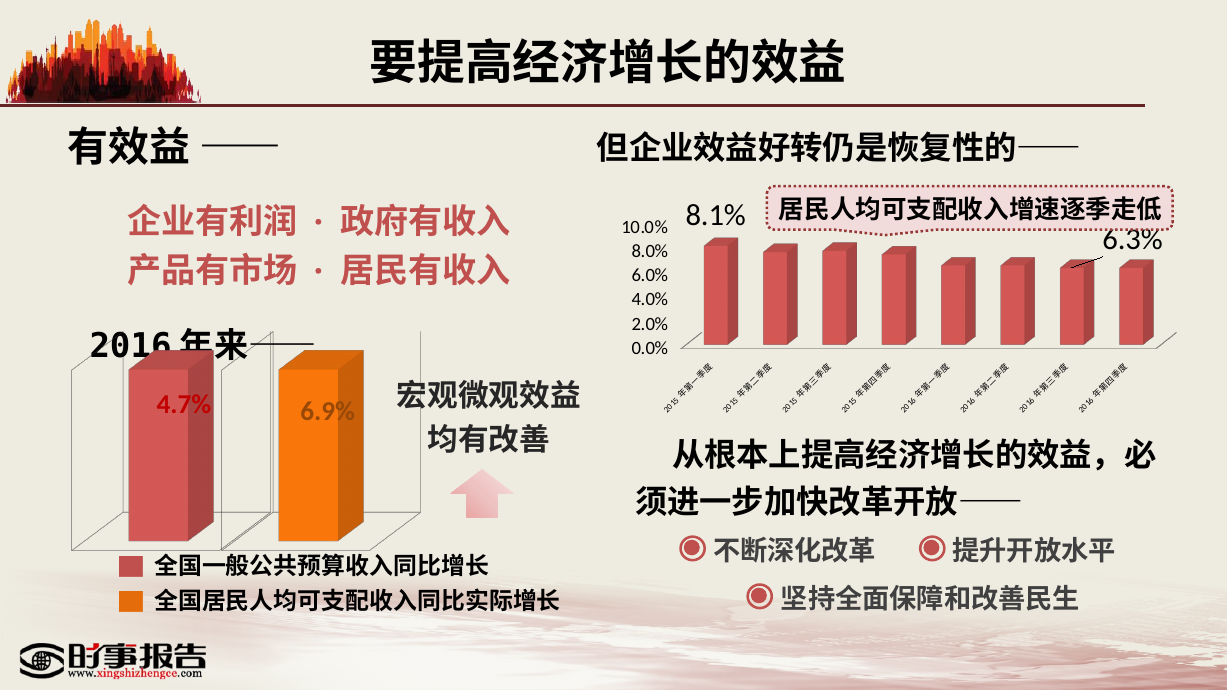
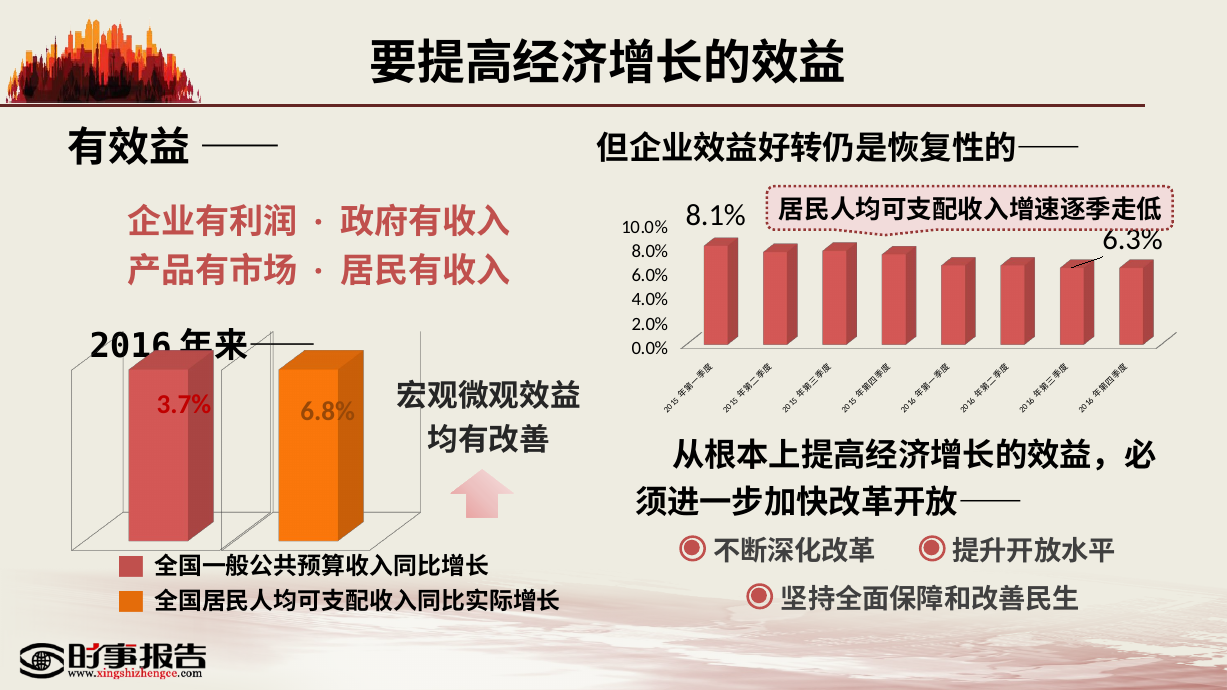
4.7%: 4.7% -> 3.7% (184, 405)
6.9%: 6.9% -> 6.8% (328, 412)
